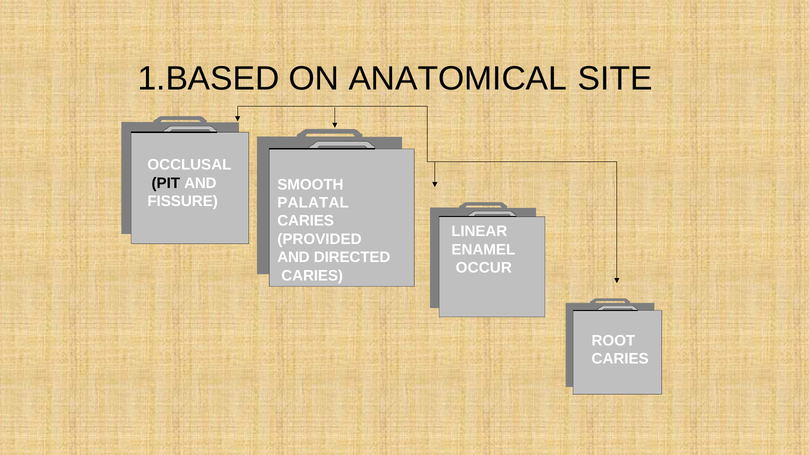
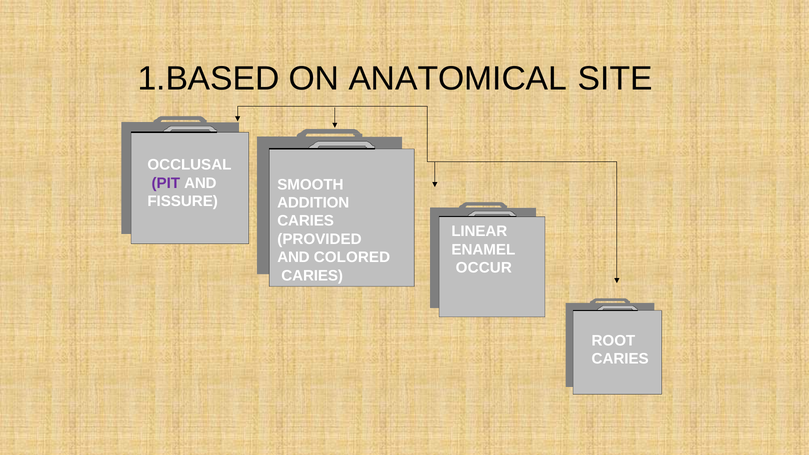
PIT colour: black -> purple (166, 183)
PALATAL: PALATAL -> ADDITION (313, 203)
DIRECTED: DIRECTED -> COLORED (352, 257)
